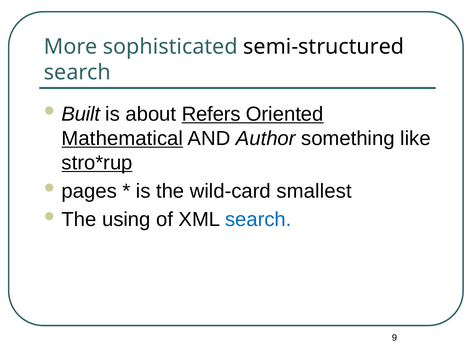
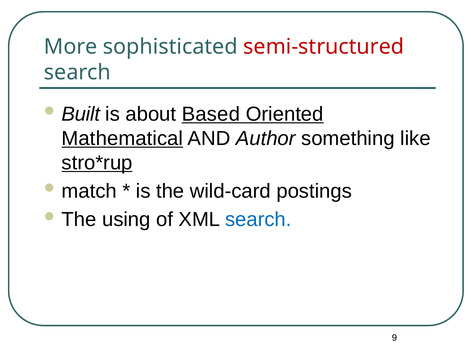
semi-structured colour: black -> red (324, 47)
Refers: Refers -> Based (211, 114)
pages: pages -> match (89, 191)
smallest: smallest -> postings (314, 191)
